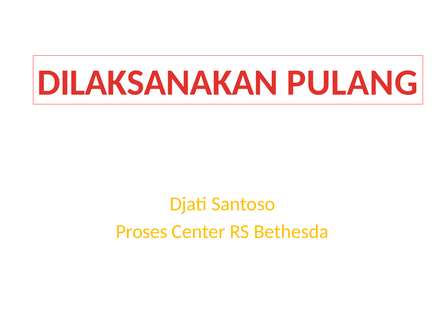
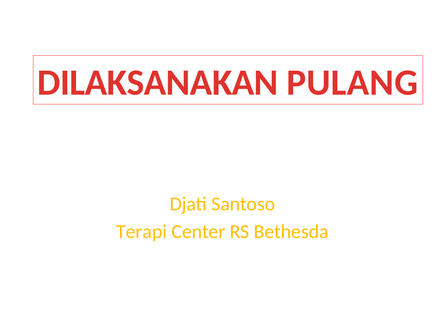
Proses: Proses -> Terapi (142, 232)
